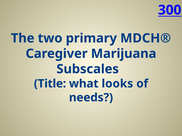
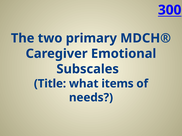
Marijuana: Marijuana -> Emotional (124, 54)
looks: looks -> items (117, 84)
